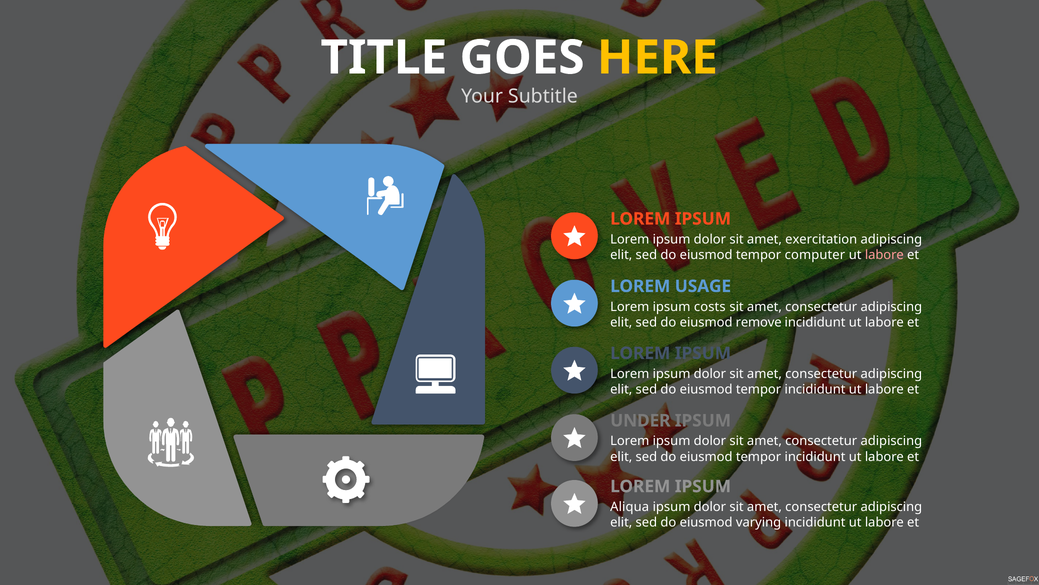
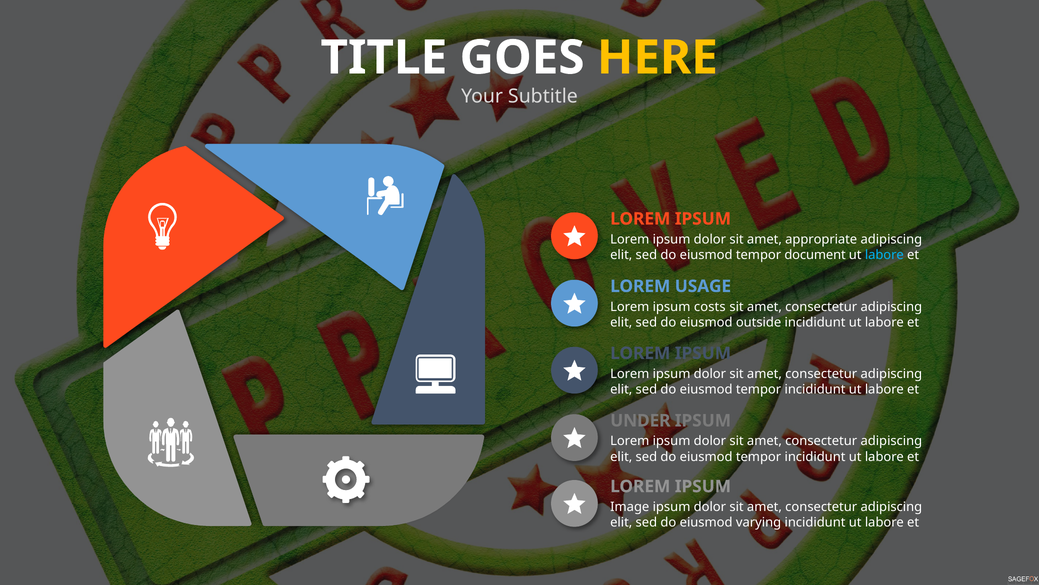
exercitation: exercitation -> appropriate (821, 239)
computer: computer -> document (815, 255)
labore colour: pink -> light blue (884, 255)
remove: remove -> outside (759, 322)
Aliqua: Aliqua -> Image (630, 507)
